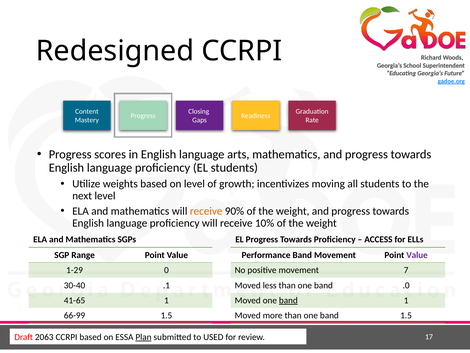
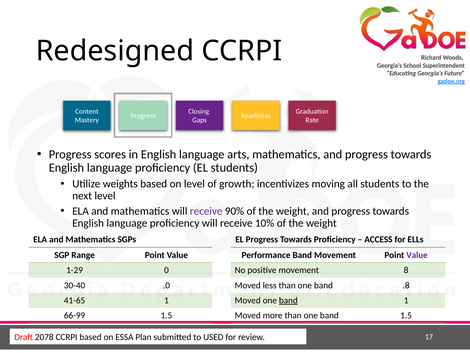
receive colour: orange -> purple (206, 211)
7: 7 -> 8 (406, 270)
.1: .1 -> .0 (166, 285)
.0: .0 -> .8 (406, 285)
2063: 2063 -> 2078 (44, 337)
Plan underline: present -> none (143, 337)
